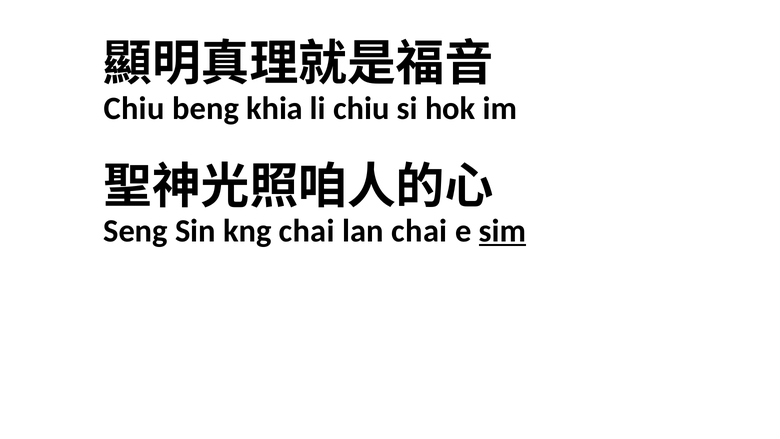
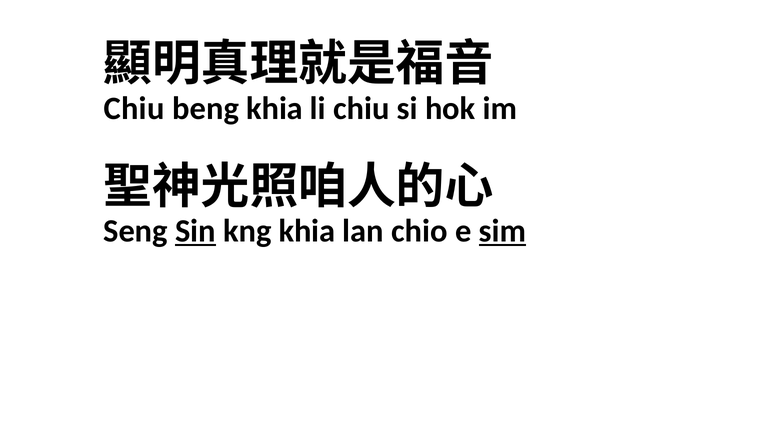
Sin underline: none -> present (195, 231)
kng chai: chai -> khia (307, 231)
lan chai: chai -> chio (420, 231)
